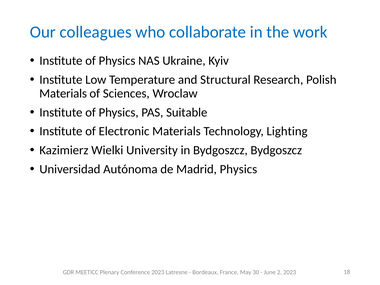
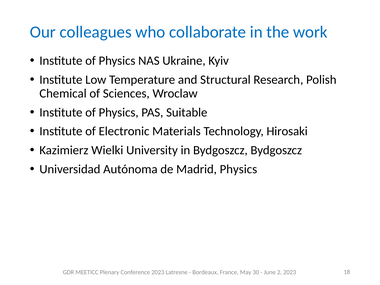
Materials: Materials -> Chemical (63, 93)
Lighting: Lighting -> Hirosaki (287, 131)
